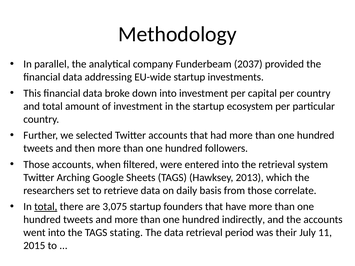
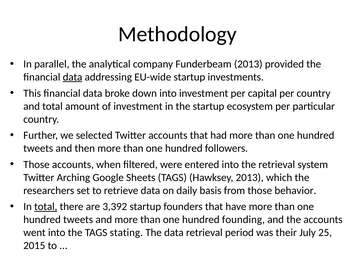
Funderbeam 2037: 2037 -> 2013 (248, 64)
data underline: none -> present (73, 77)
correlate: correlate -> behavior (295, 191)
3,075: 3,075 -> 3,392 (115, 207)
indirectly: indirectly -> founding (243, 220)
11: 11 -> 25 (325, 233)
